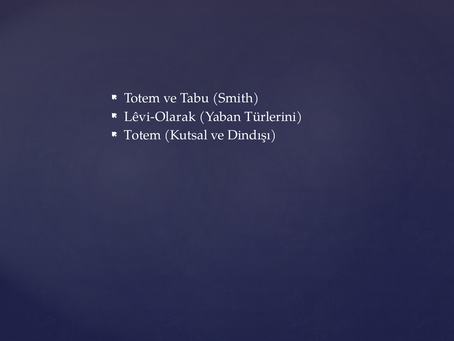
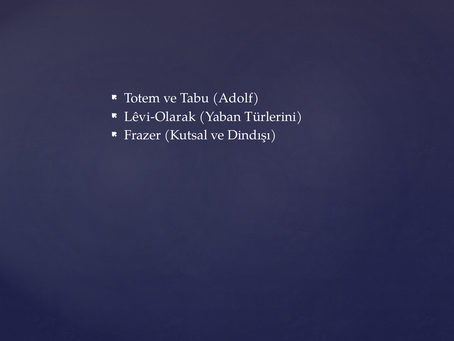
Smith: Smith -> Adolf (236, 98)
Totem: Totem -> Frazer (143, 135)
